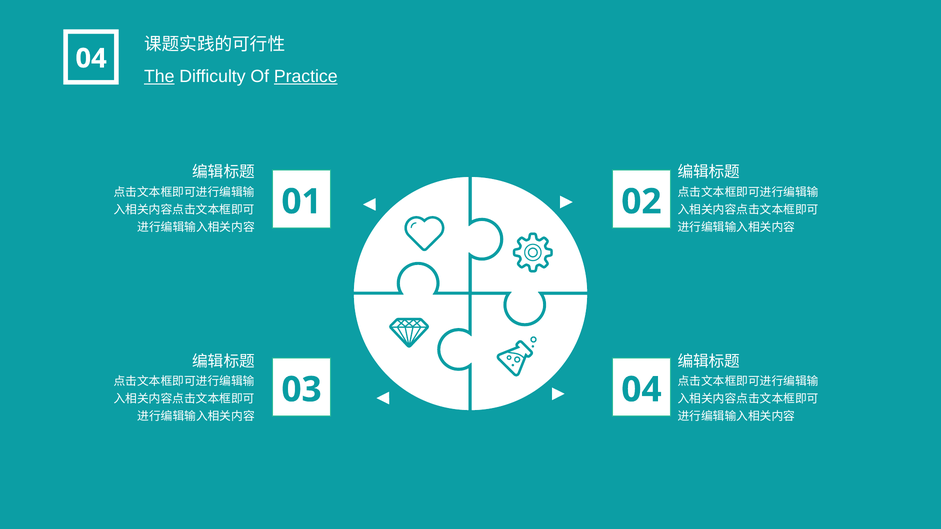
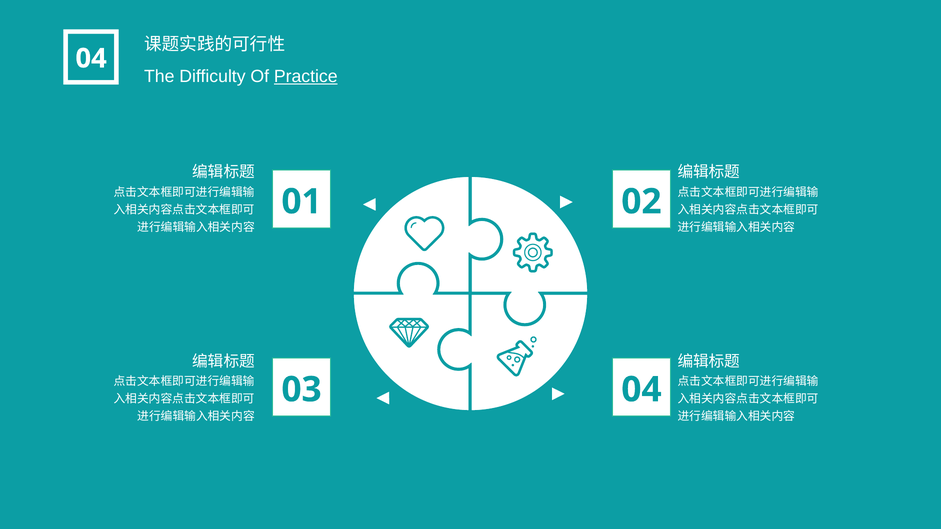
The underline: present -> none (159, 77)
